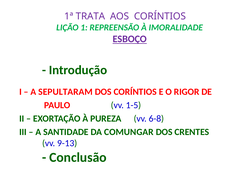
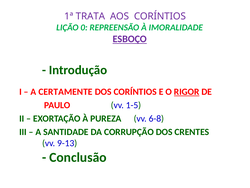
1: 1 -> 0 (84, 27)
SEPULTARAM: SEPULTARAM -> CERTAMENTE (66, 92)
RIGOR underline: none -> present (187, 92)
COMUNGAR: COMUNGAR -> CORRUPÇÃO (129, 132)
